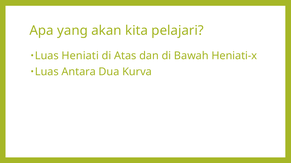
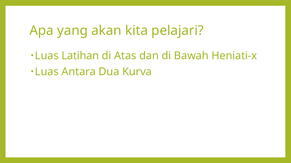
Heniati: Heniati -> Latihan (80, 56)
